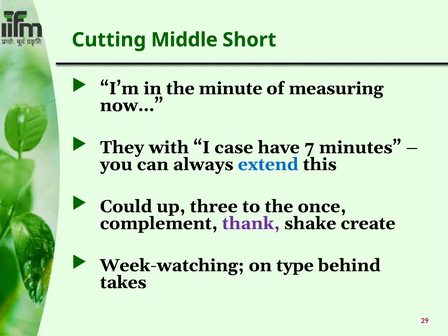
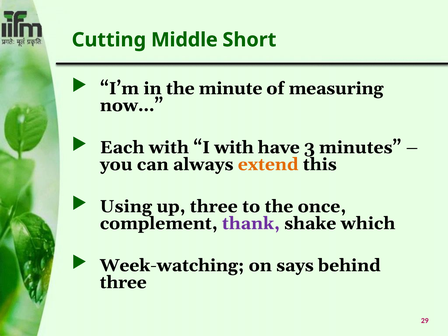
They: They -> Each (122, 147)
I case: case -> with (234, 147)
7: 7 -> 3 (309, 147)
extend colour: blue -> orange (268, 164)
Could: Could -> Using (126, 206)
create: create -> which (368, 223)
type: type -> says (295, 265)
takes: takes -> three (123, 282)
